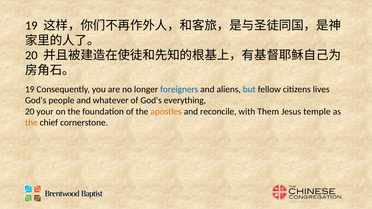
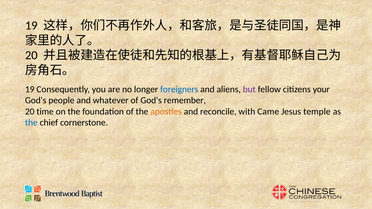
but colour: blue -> purple (249, 89)
lives: lives -> your (321, 89)
everything: everything -> remember (185, 100)
your: your -> time (45, 112)
Them: Them -> Came (268, 112)
the colour: orange -> blue (31, 123)
